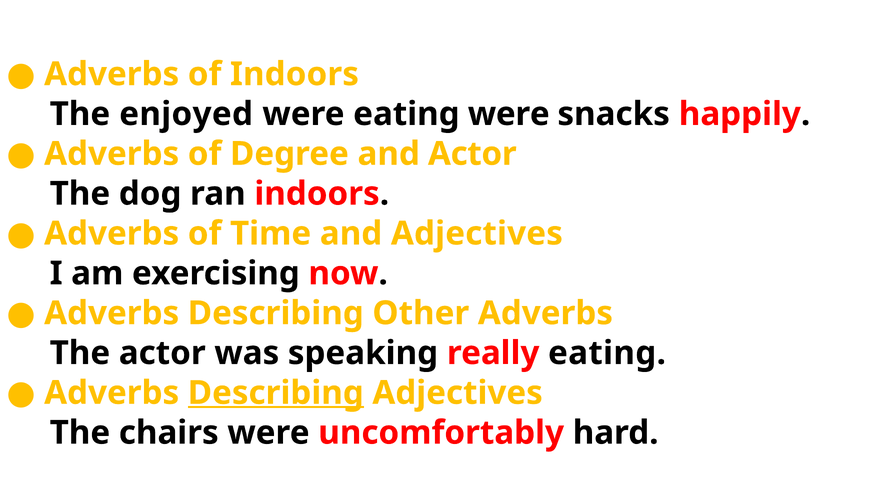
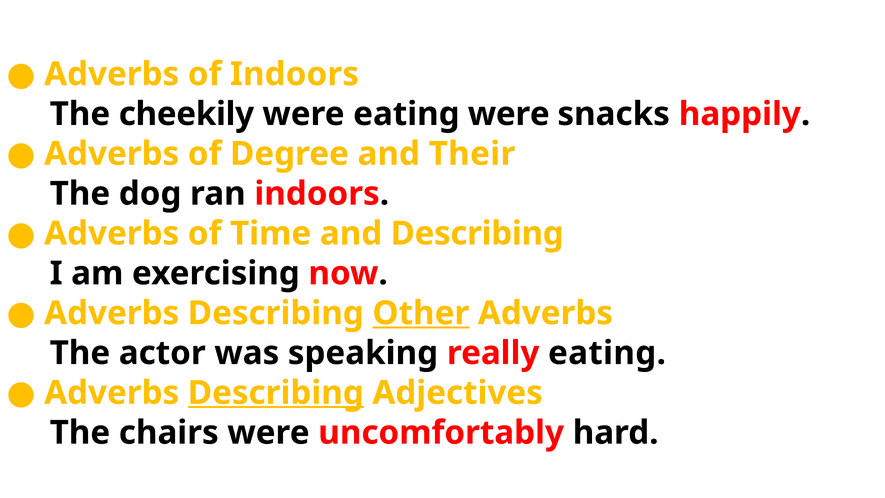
enjoyed: enjoyed -> cheekily (186, 114)
and Actor: Actor -> Their (472, 154)
and Adjectives: Adjectives -> Describing (477, 233)
Other underline: none -> present (421, 313)
